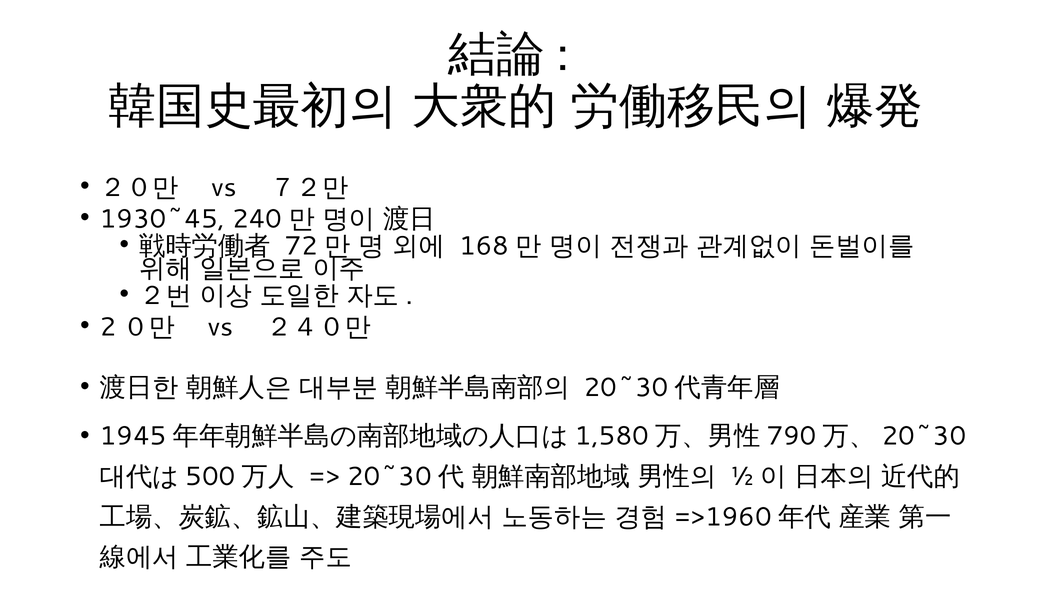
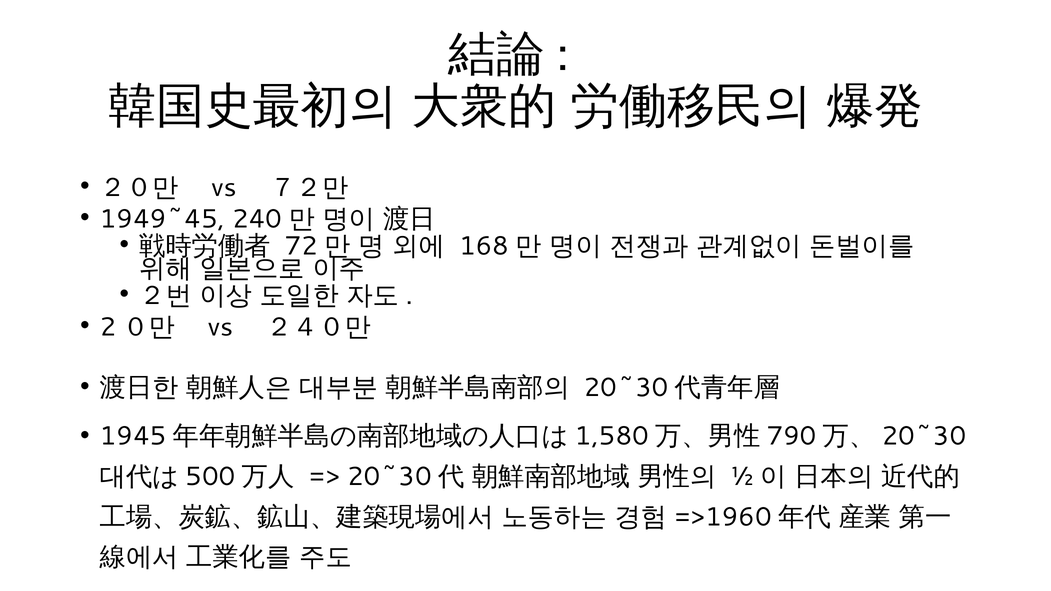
1930~45: 1930~45 -> 1949~45 (162, 219)
